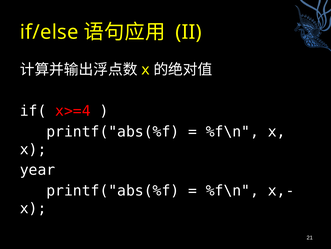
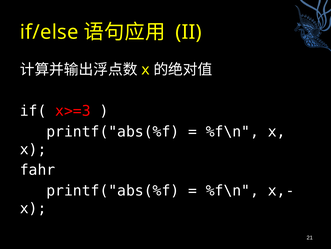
x>=4: x>=4 -> x>=3 (73, 111)
year: year -> fahr (38, 170)
